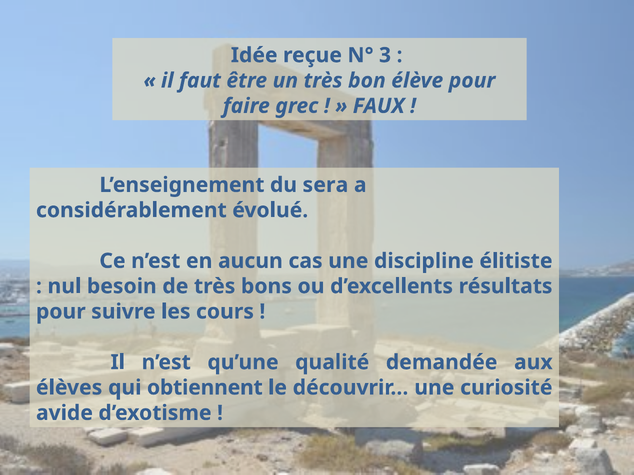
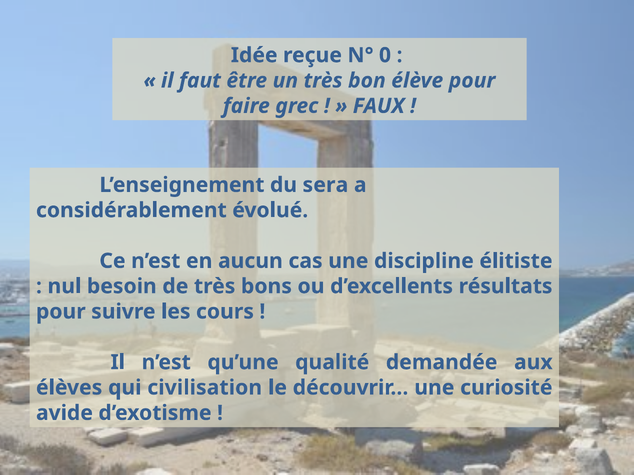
3: 3 -> 0 (385, 55)
obtiennent: obtiennent -> civilisation (205, 388)
